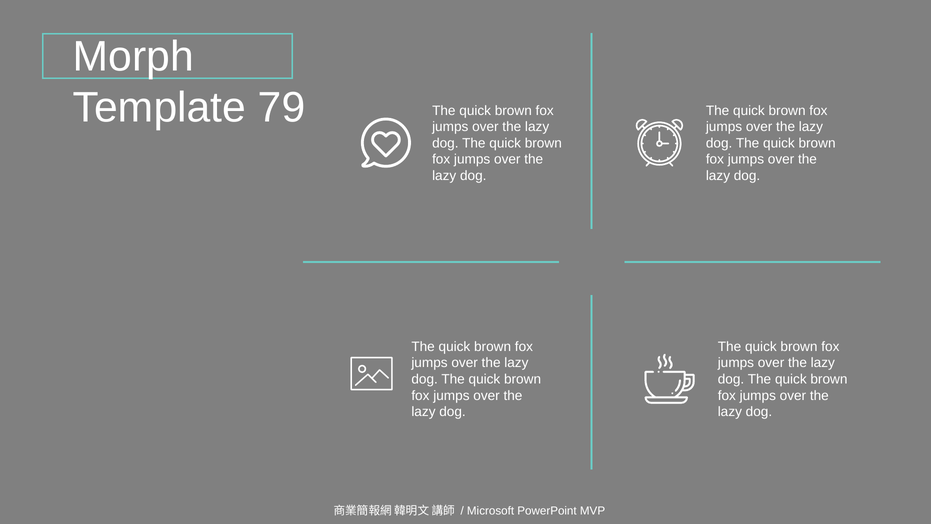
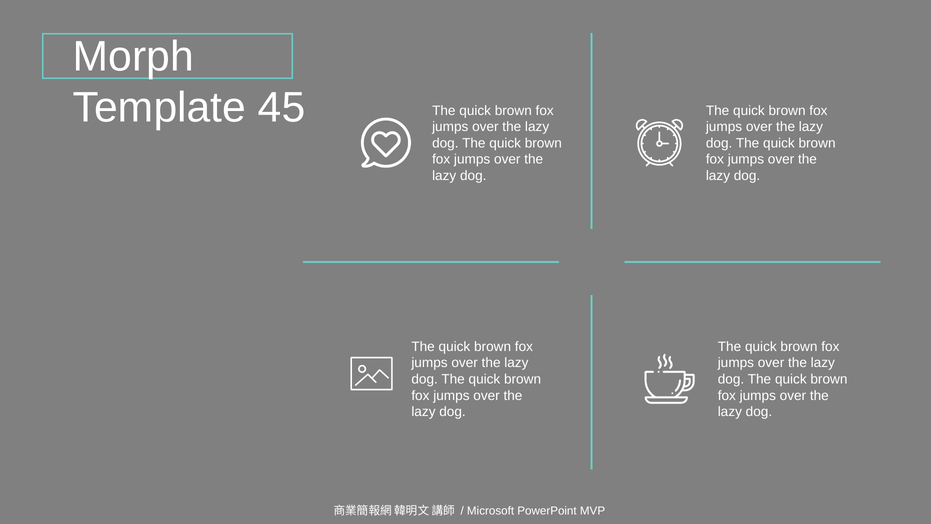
79: 79 -> 45 (282, 108)
